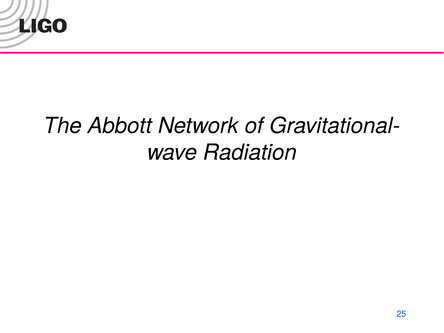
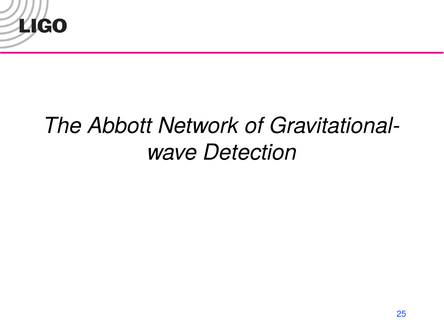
Radiation: Radiation -> Detection (250, 153)
